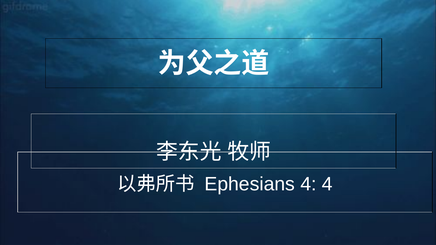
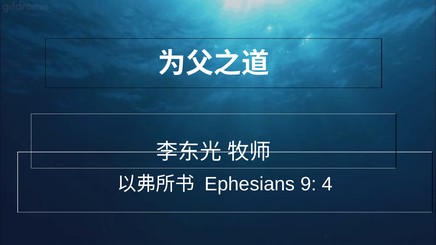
Ephesians 4: 4 -> 9 (308, 184)
